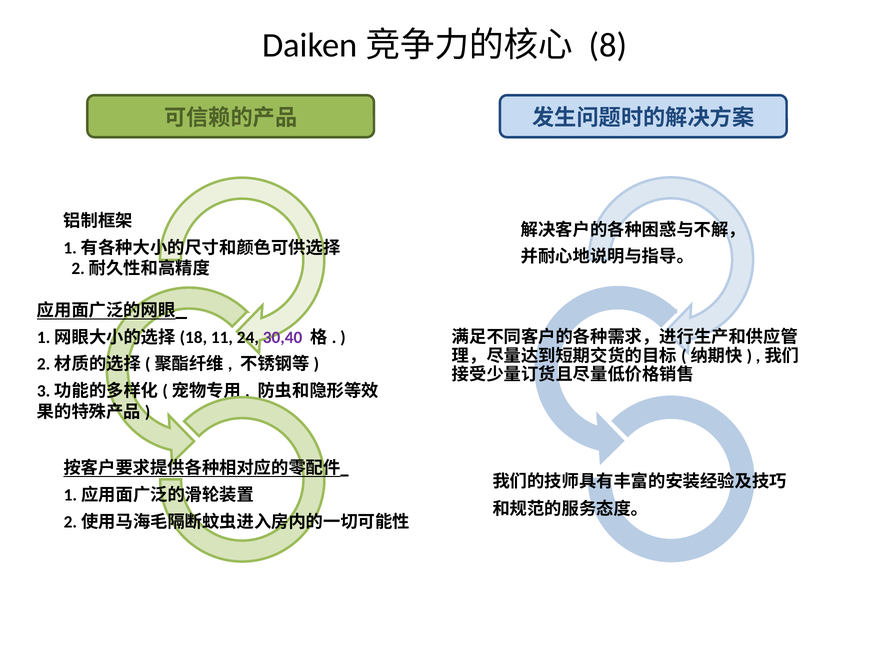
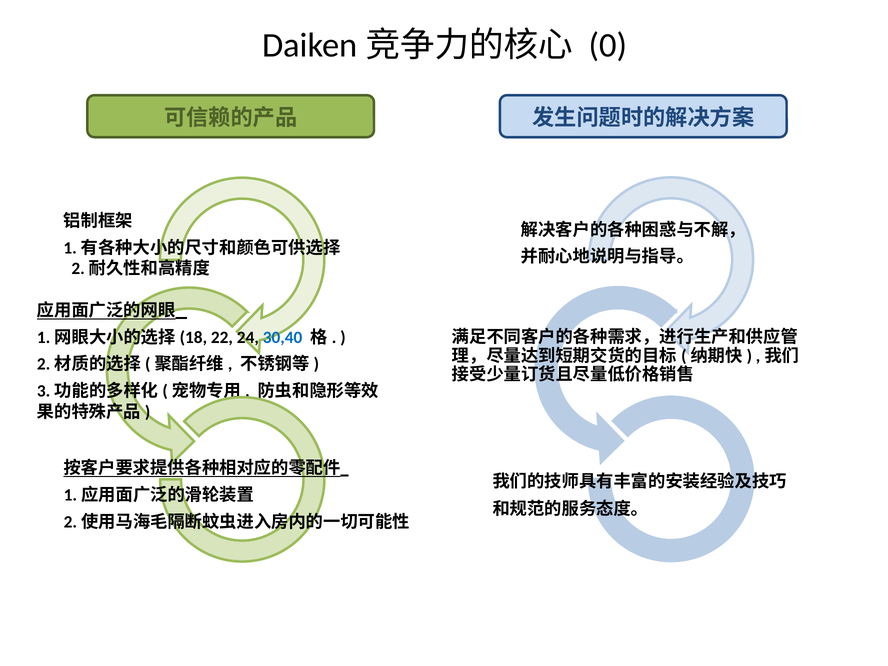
8: 8 -> 0 (608, 45)
11: 11 -> 22 (222, 337)
30,40 colour: purple -> blue (283, 337)
